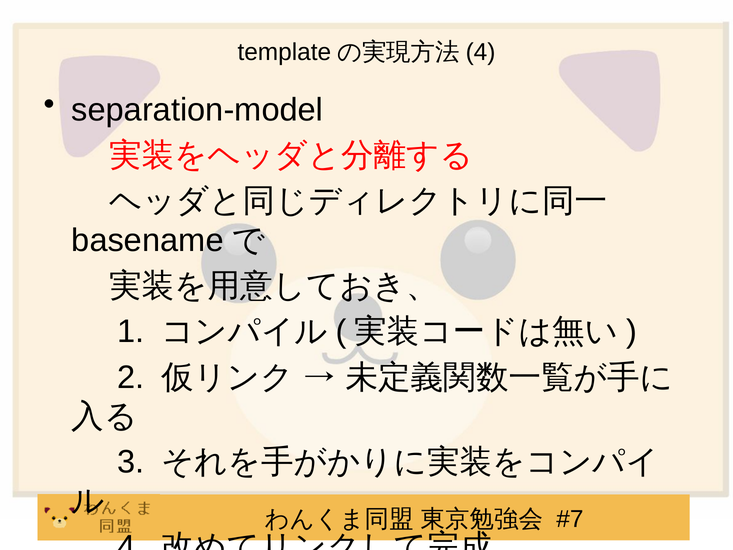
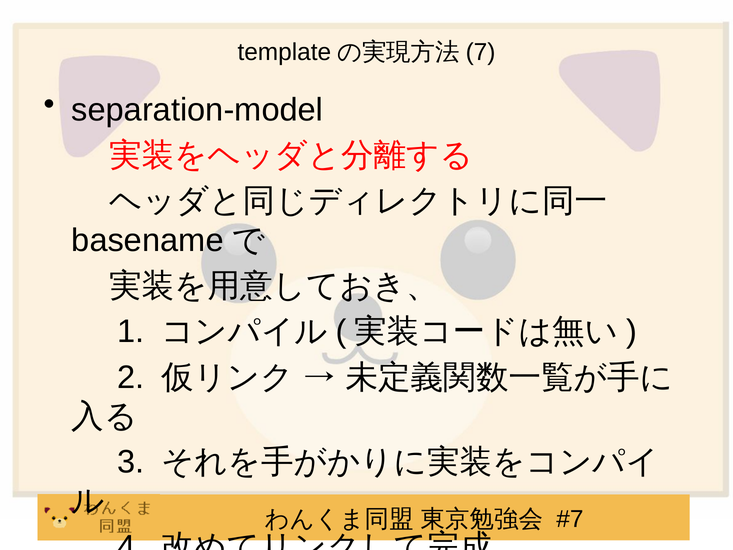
4: 4 -> 7 (481, 52)
